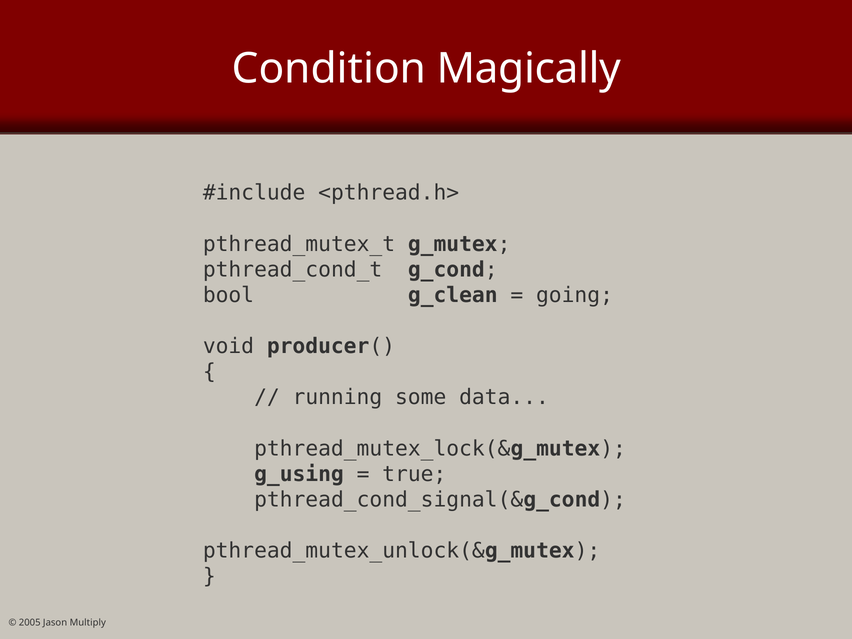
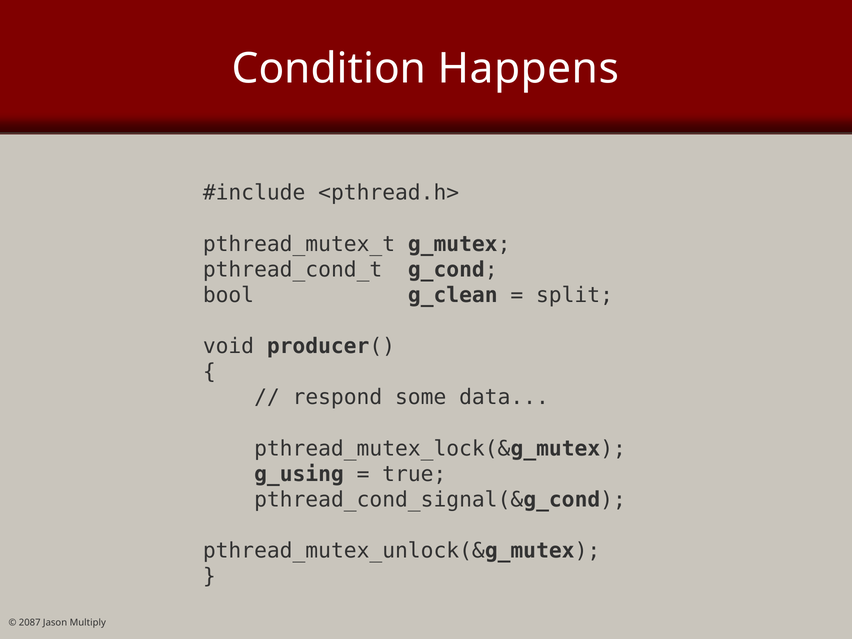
Magically: Magically -> Happens (529, 69)
going: going -> split (574, 295)
running: running -> respond (337, 397)
2005: 2005 -> 2087 (30, 622)
